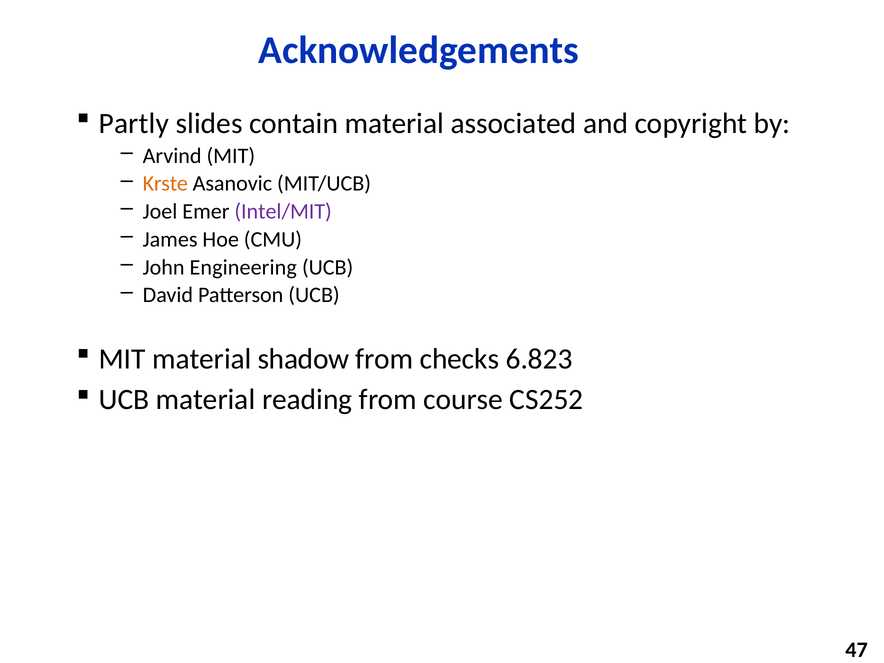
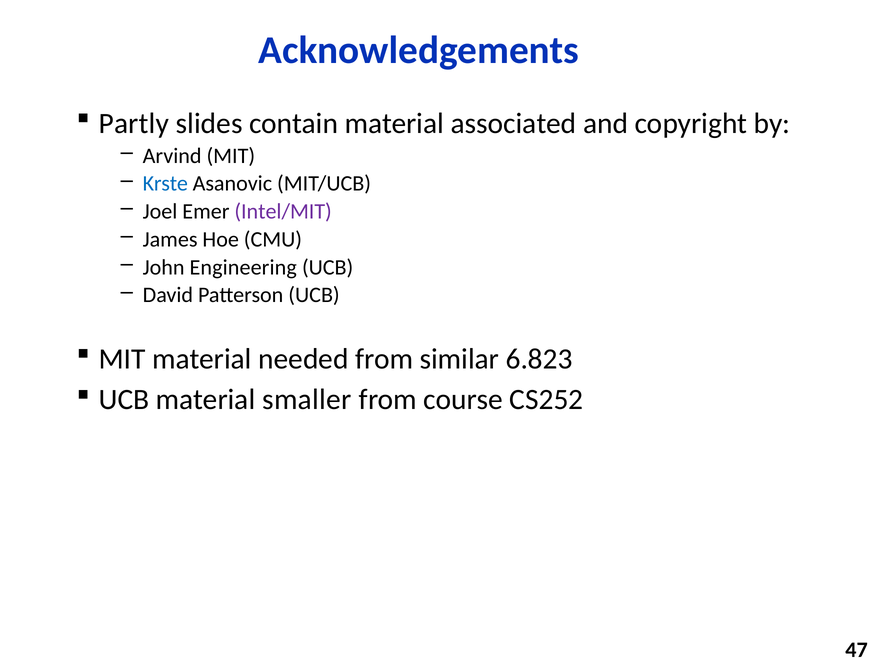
Krste colour: orange -> blue (165, 184)
shadow: shadow -> needed (303, 359)
checks: checks -> similar (459, 359)
reading: reading -> smaller (307, 400)
